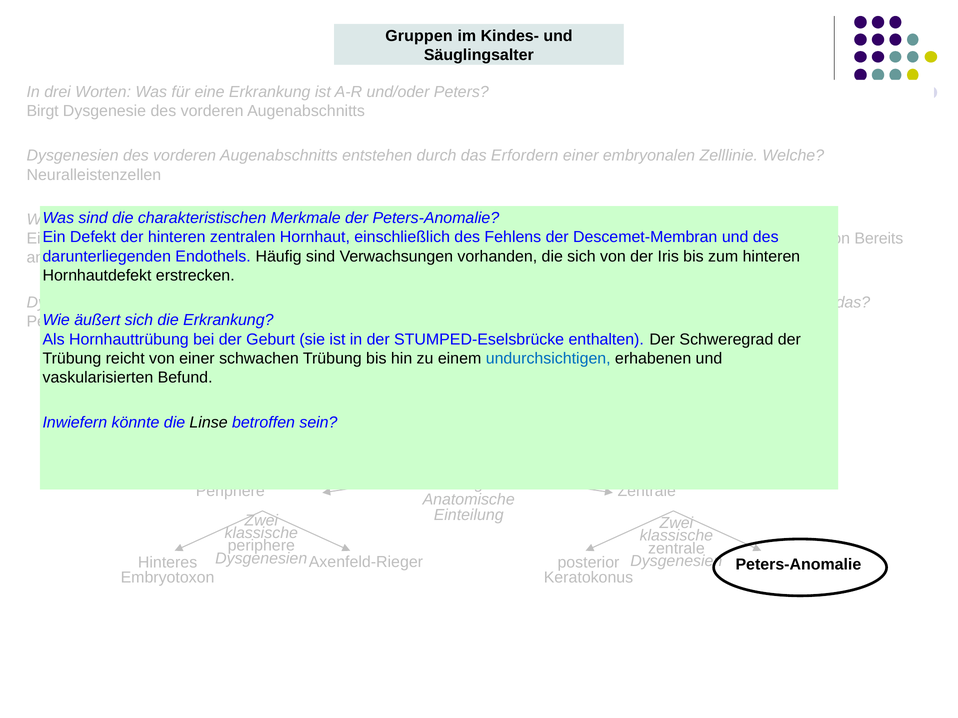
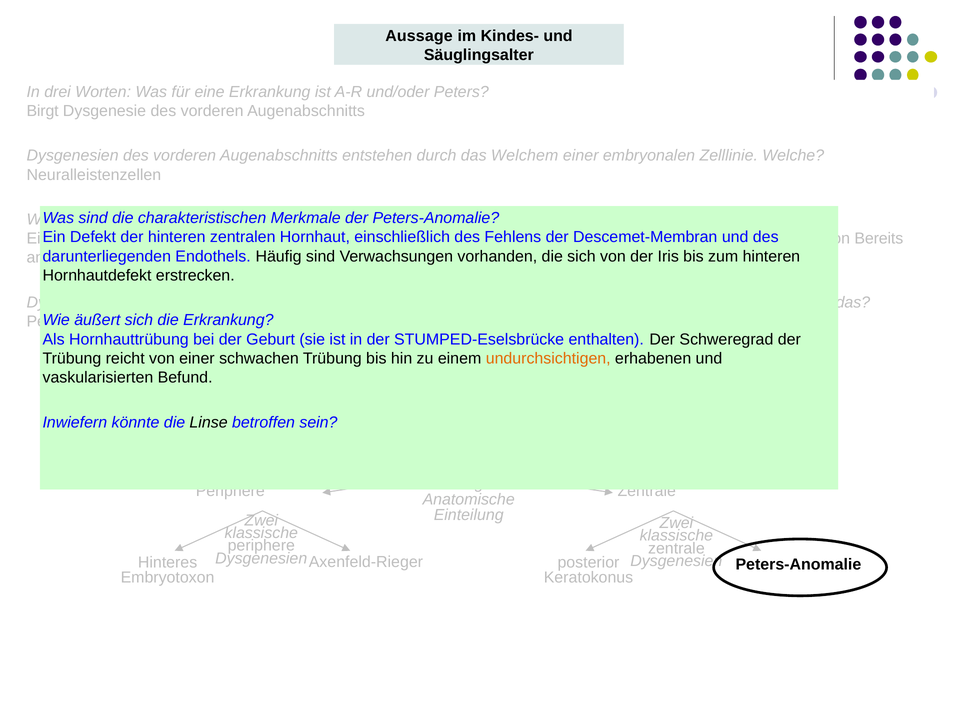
Gruppen: Gruppen -> Aussage (419, 36)
Erfordern: Erfordern -> Welchem (525, 156)
undurchsichtigen colour: blue -> orange (548, 359)
